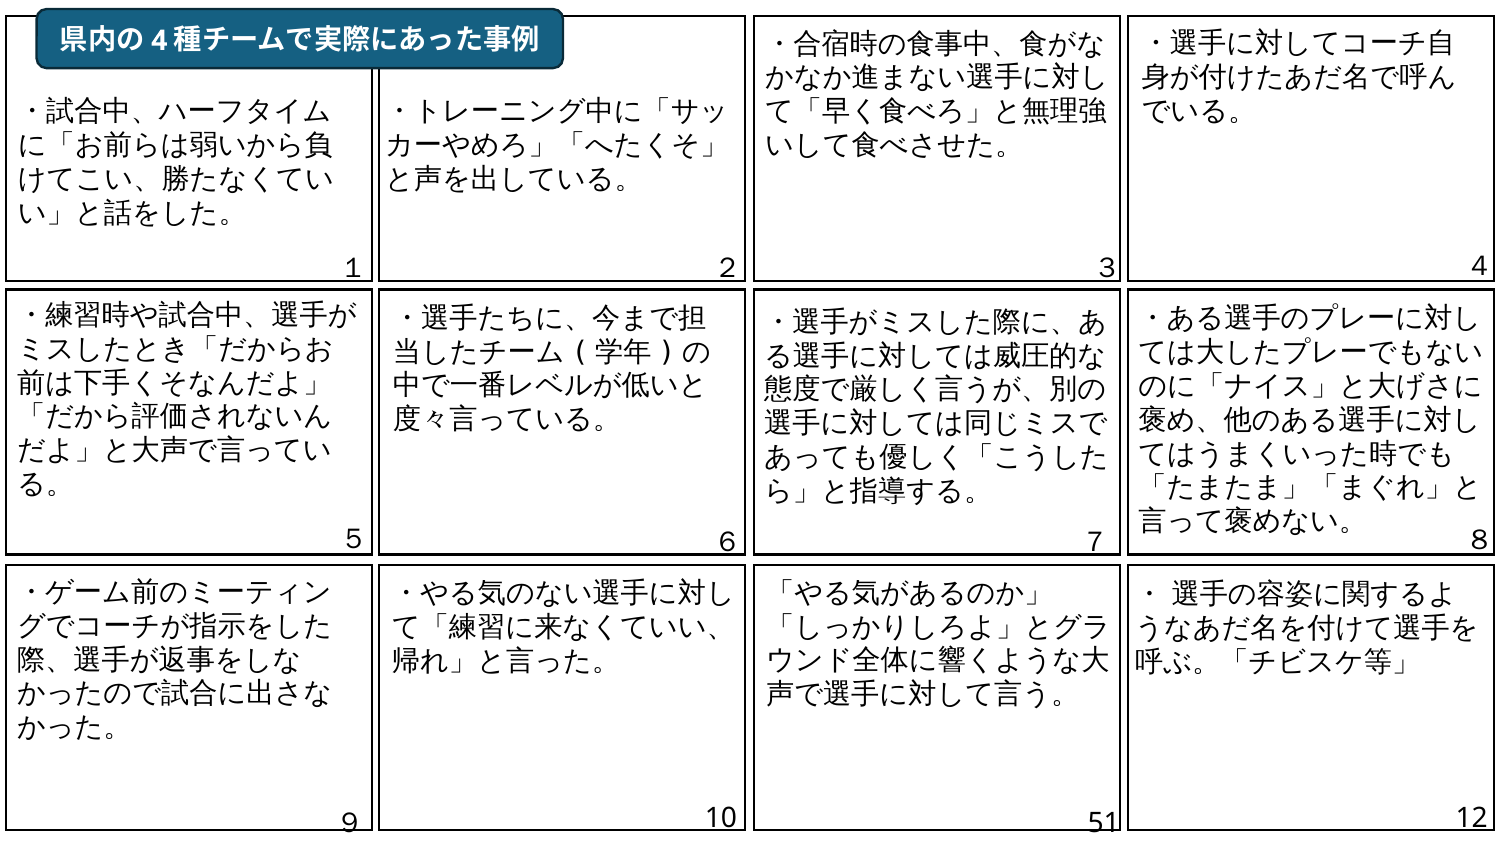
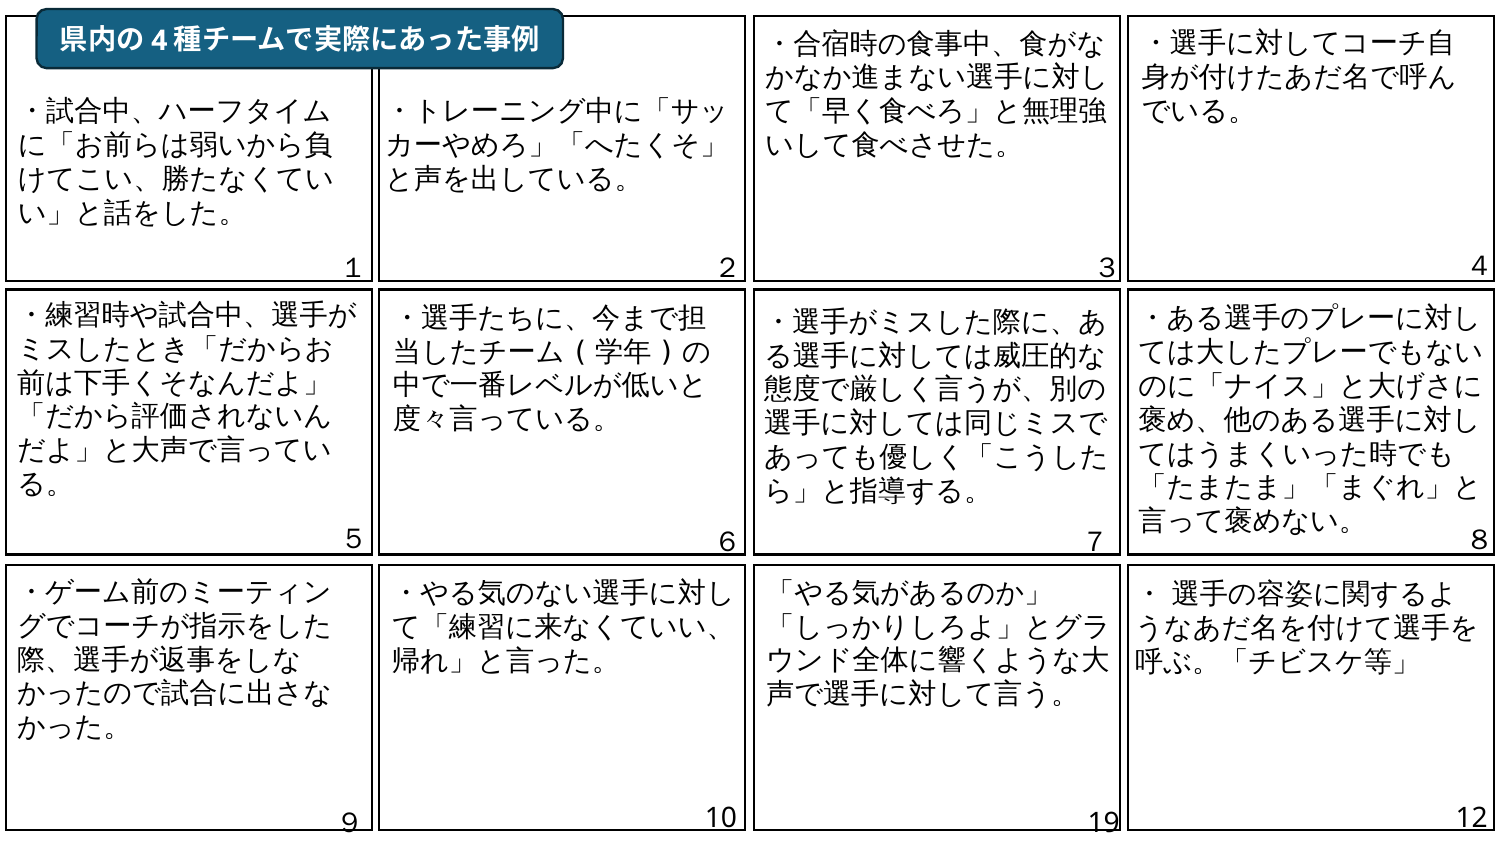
51: 51 -> 19 (1104, 823)
